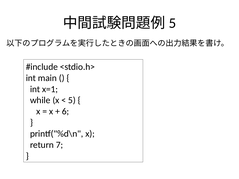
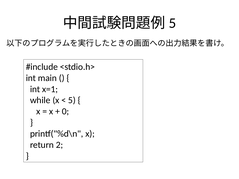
6: 6 -> 0 (66, 112)
7: 7 -> 2 (59, 145)
